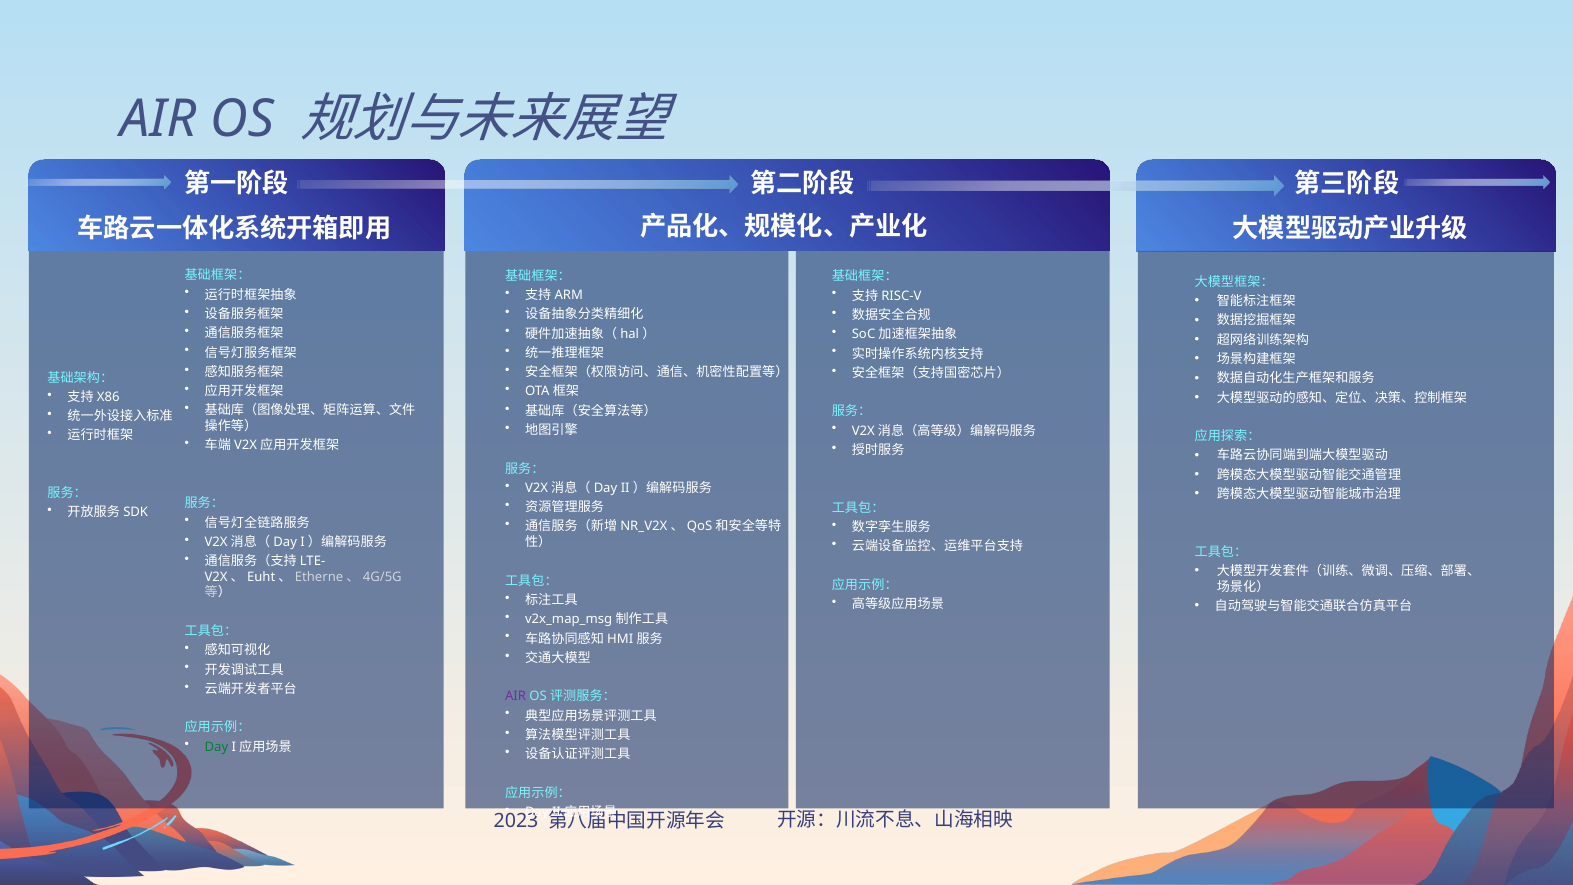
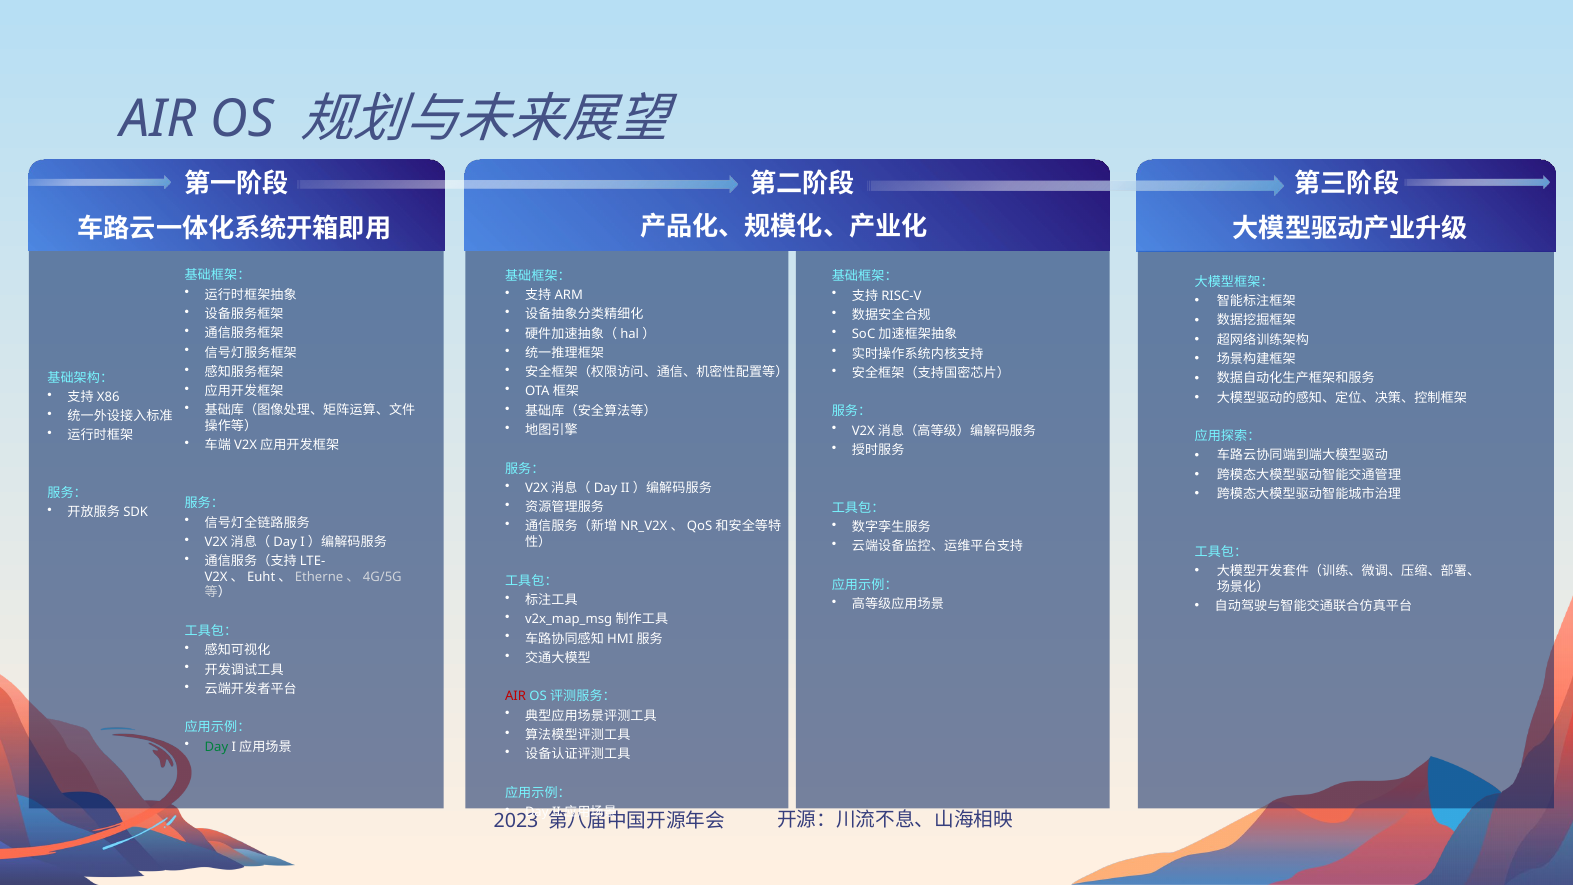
AIR colour: purple -> red (515, 696)
